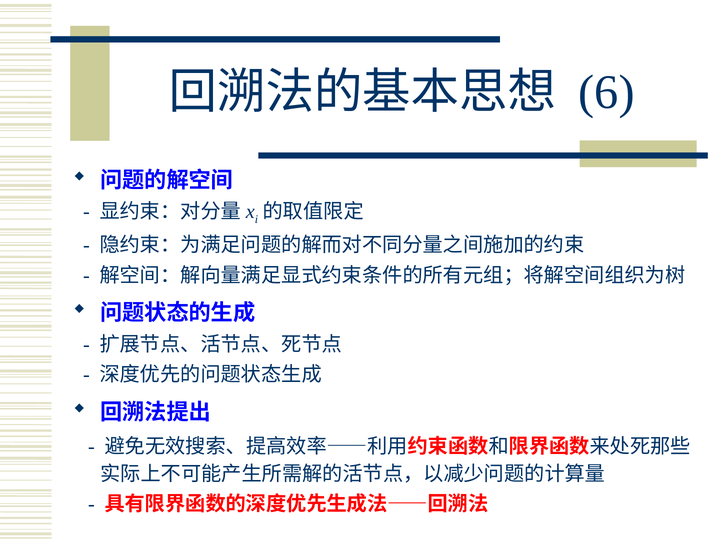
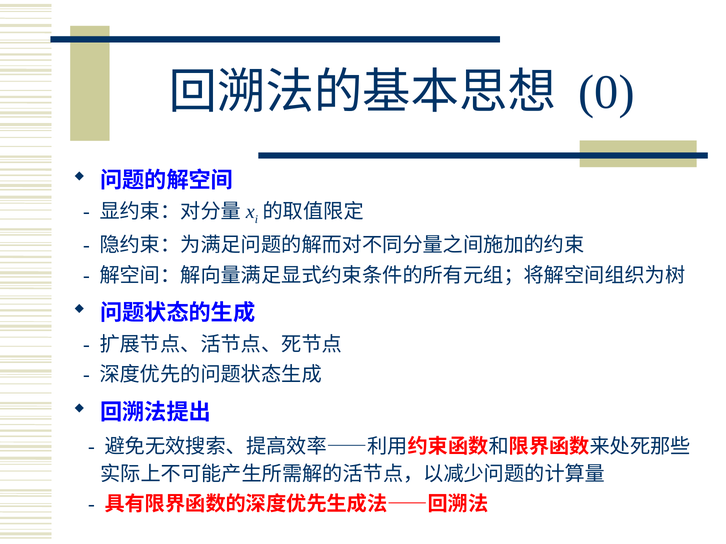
6: 6 -> 0 (607, 93)
